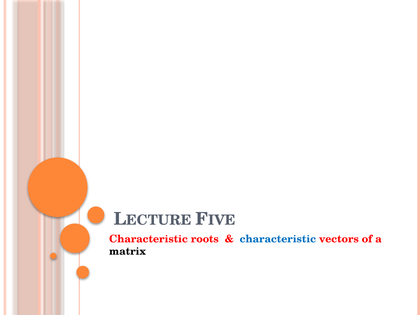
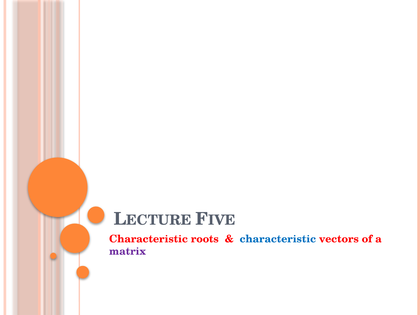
matrix colour: black -> purple (128, 252)
